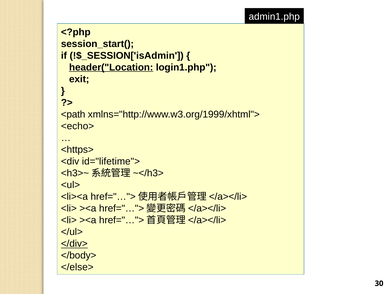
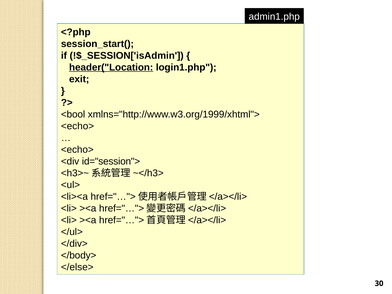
<path: <path -> <bool (73, 114)
<https>: <https> -> <echo> (77, 150)
id="lifetime">: id="lifetime"> -> id="session"> (111, 161)
</div> underline: present -> none (74, 244)
